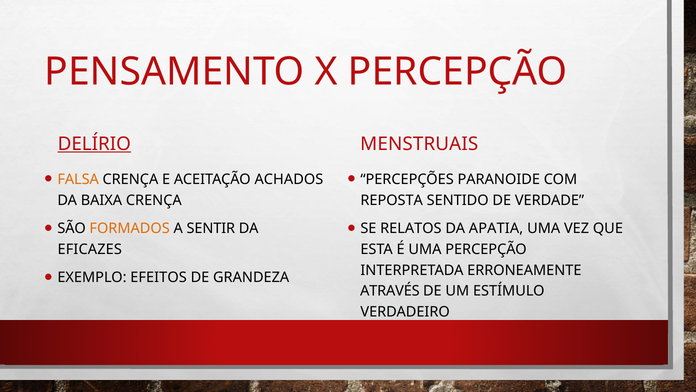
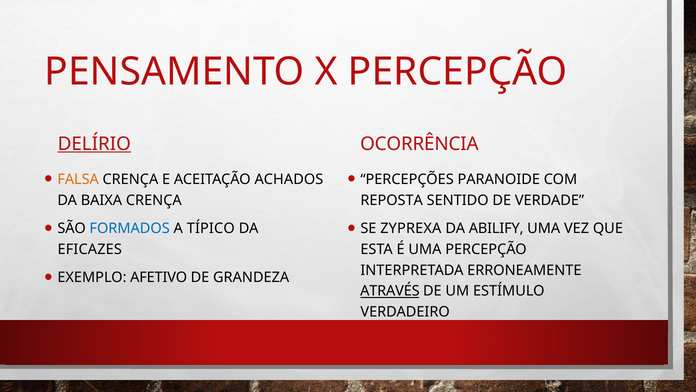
MENSTRUAIS: MENSTRUAIS -> OCORRÊNCIA (419, 144)
FORMADOS colour: orange -> blue (130, 228)
SENTIR: SENTIR -> TÍPICO (211, 228)
RELATOS: RELATOS -> ZYPREXA (411, 228)
APATIA: APATIA -> ABILIFY (496, 228)
EFEITOS: EFEITOS -> AFETIVO (159, 277)
ATRAVÉS underline: none -> present (390, 291)
